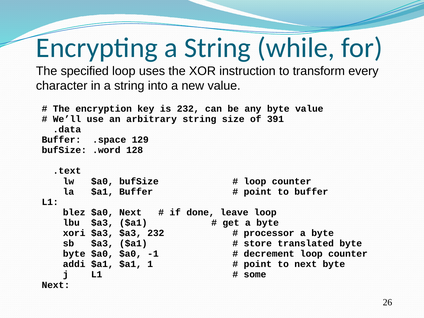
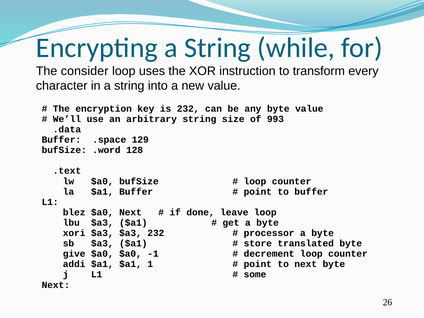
specified: specified -> consider (85, 71)
391: 391 -> 993 (275, 119)
byte: byte -> give (74, 254)
